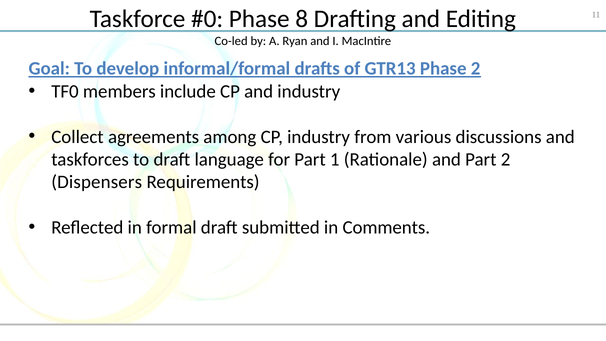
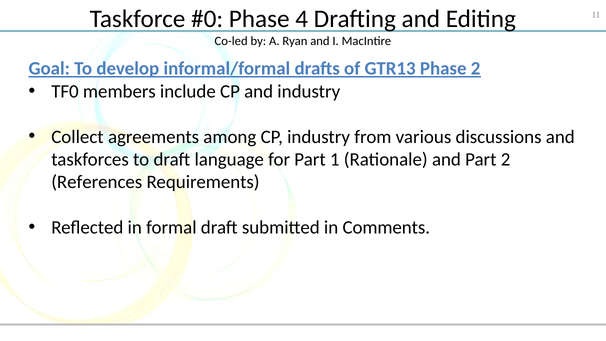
8: 8 -> 4 (302, 19)
Dispensers: Dispensers -> References (97, 182)
